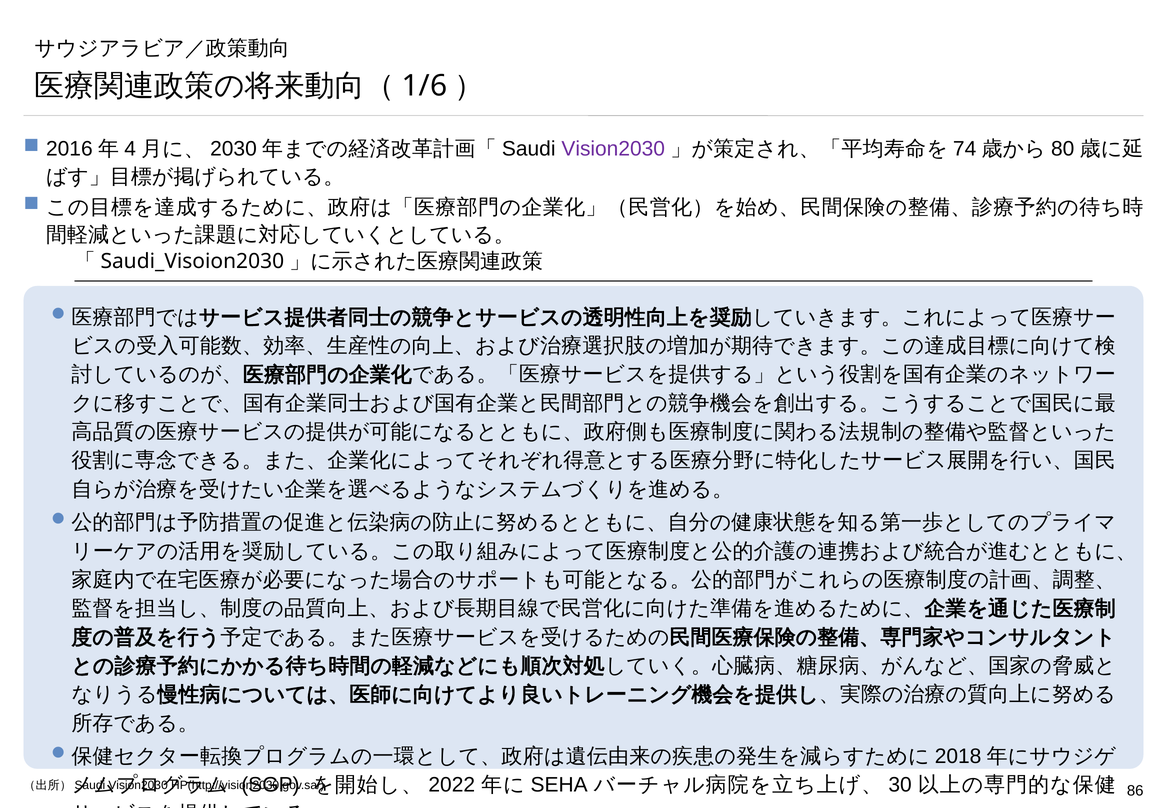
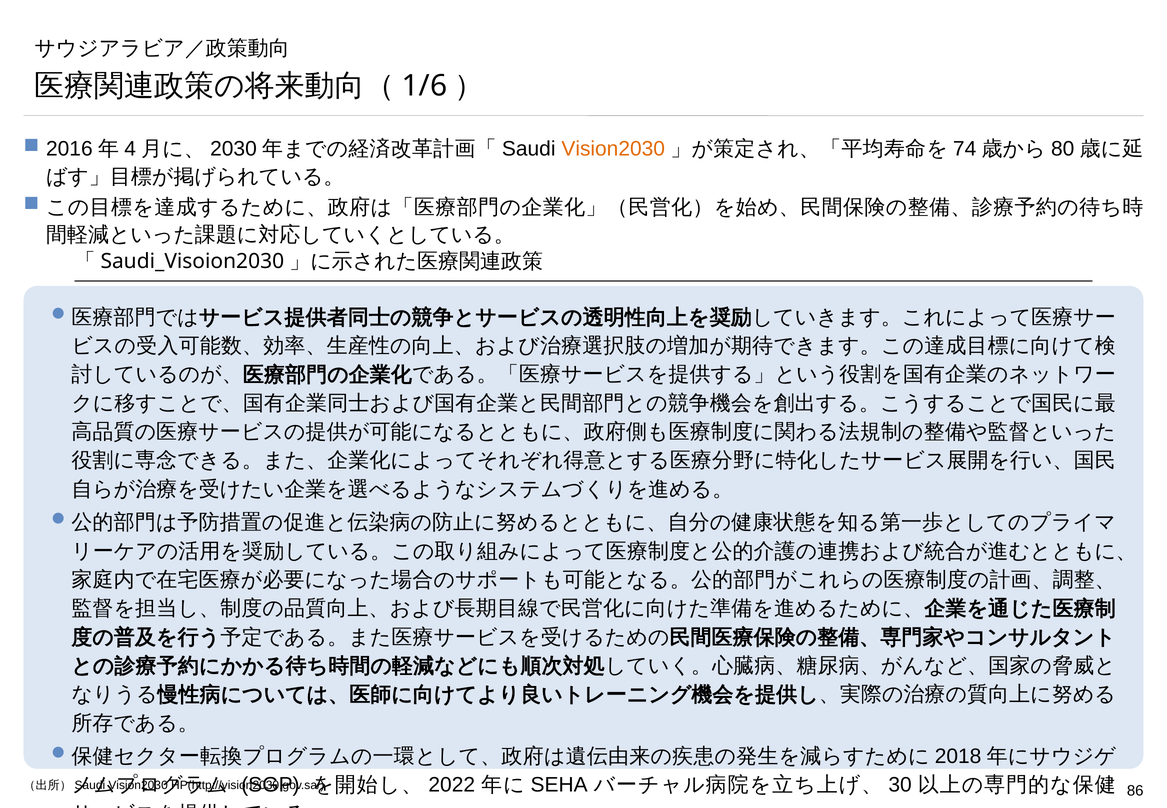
Vision2030 colour: purple -> orange (613, 149)
